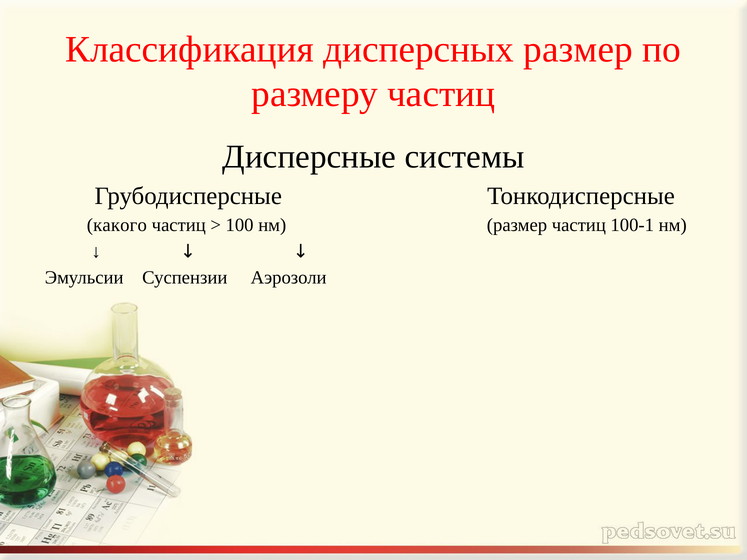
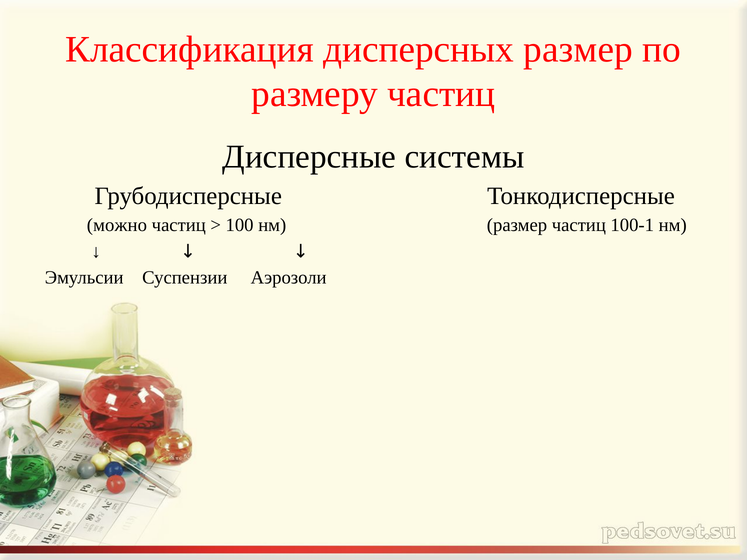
какого: какого -> можно (117, 225)
